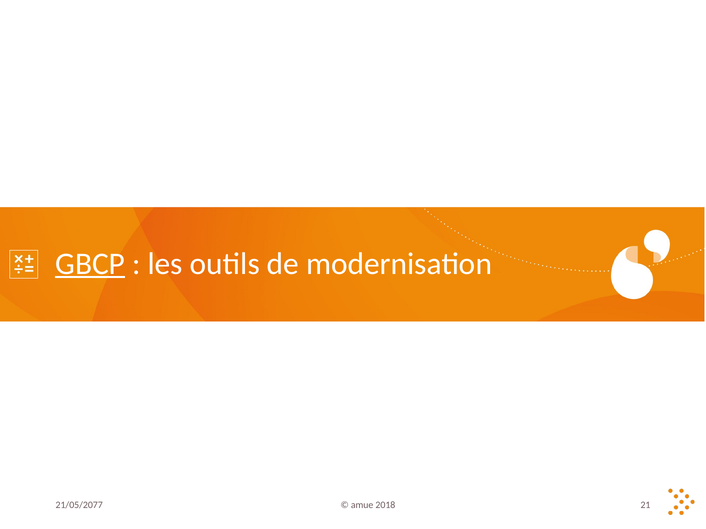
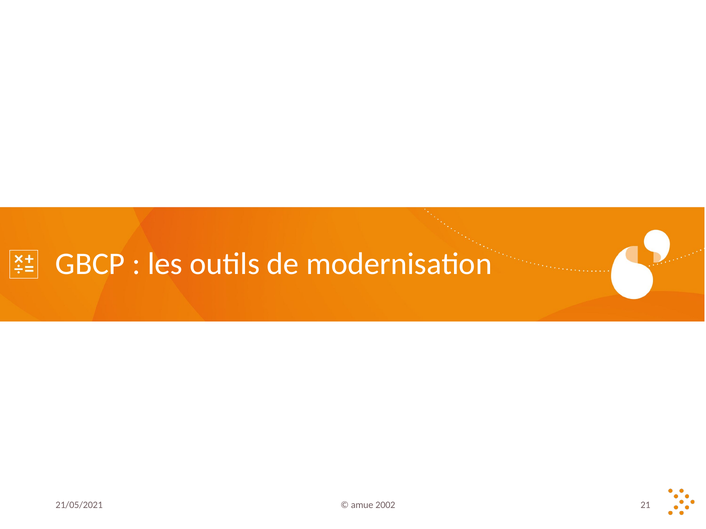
GBCP underline: present -> none (90, 264)
21/05/2077: 21/05/2077 -> 21/05/2021 (79, 506)
2018: 2018 -> 2002 (385, 506)
